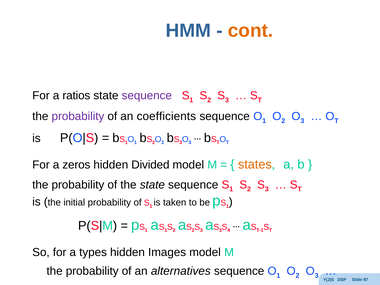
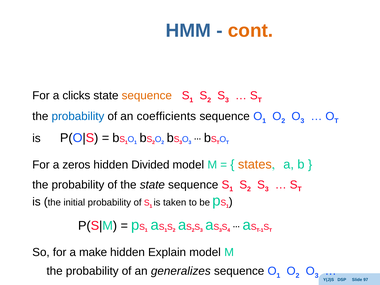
ratios: ratios -> clicks (76, 96)
sequence colour: purple -> orange (147, 96)
probability colour: purple -> blue (78, 116)
types: types -> make (93, 252)
Images: Images -> Explain (167, 252)
alternatives: alternatives -> generalizes (181, 271)
